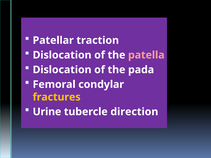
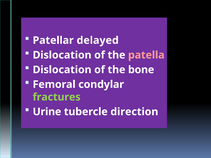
traction: traction -> delayed (98, 40)
pada: pada -> bone (141, 70)
fractures colour: yellow -> light green (57, 97)
